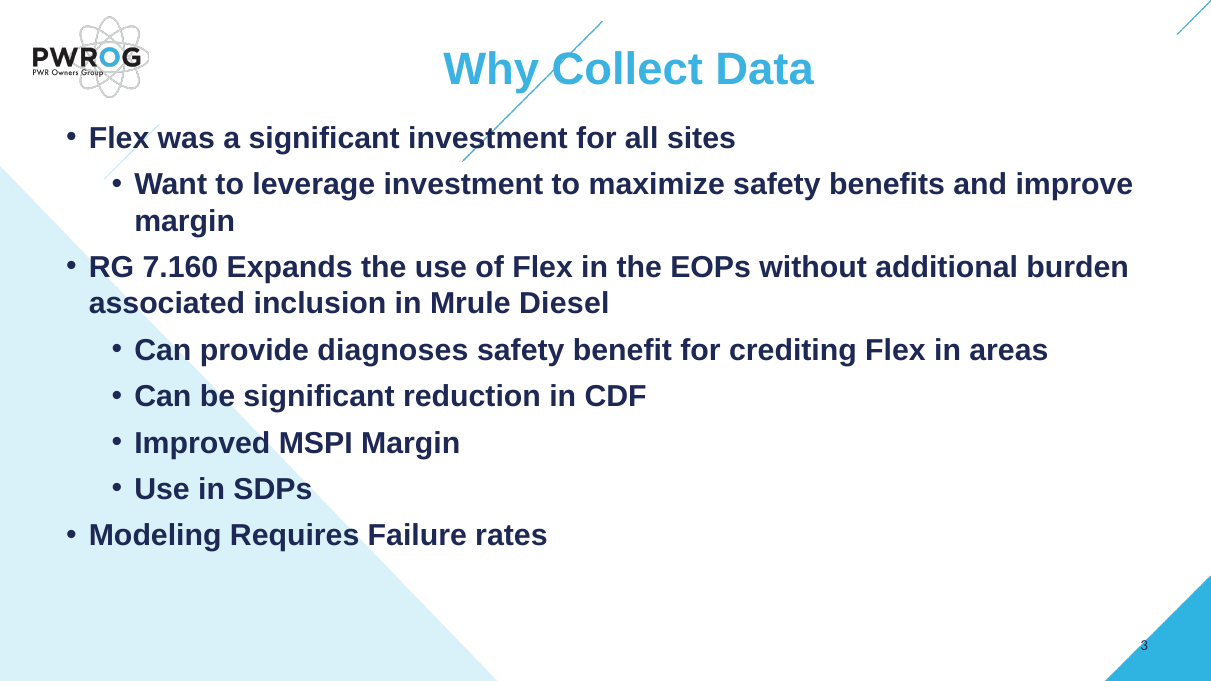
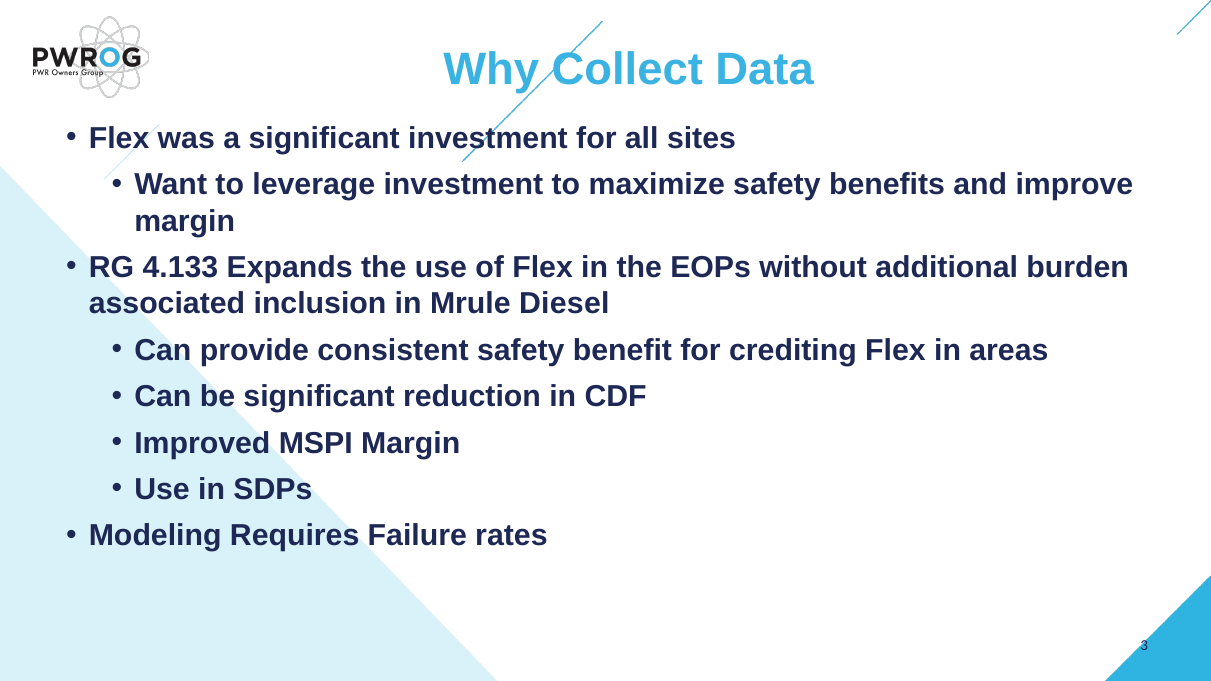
7.160: 7.160 -> 4.133 (180, 268)
diagnoses: diagnoses -> consistent (393, 350)
